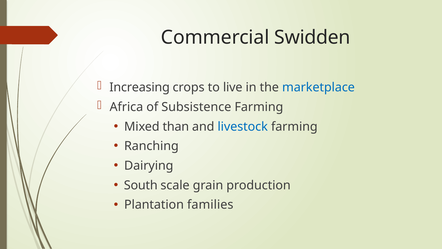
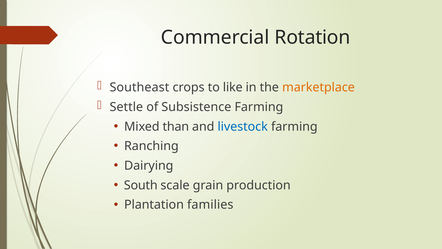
Swidden: Swidden -> Rotation (312, 37)
Increasing: Increasing -> Southeast (139, 87)
live: live -> like (233, 87)
marketplace colour: blue -> orange (318, 87)
Africa: Africa -> Settle (126, 107)
